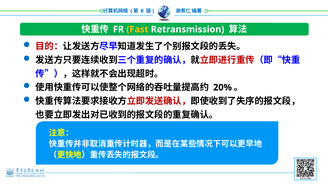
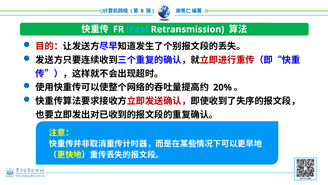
Fast colour: yellow -> light blue (137, 29)
